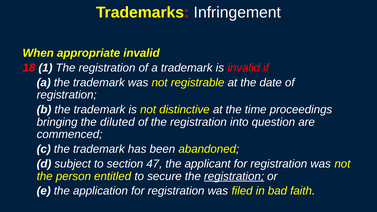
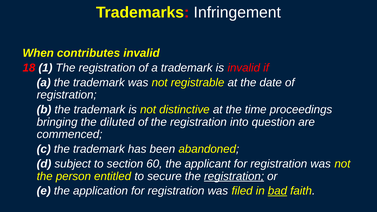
appropriate: appropriate -> contributes (89, 53)
47: 47 -> 60 (154, 164)
bad underline: none -> present (277, 191)
